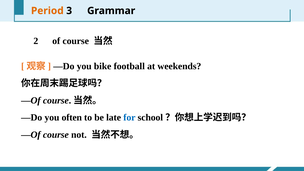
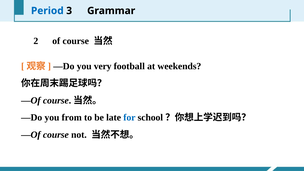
Period colour: orange -> blue (47, 11)
bike: bike -> very (103, 66)
often: often -> from (72, 118)
